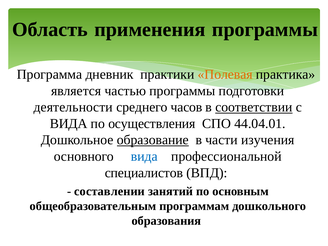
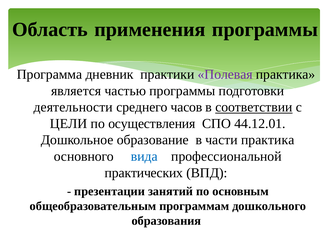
Полевая colour: orange -> purple (225, 74)
ВИДА: ВИДА -> ЦЕЛИ (69, 124)
44.04.01: 44.04.01 -> 44.12.01 (260, 124)
образование underline: present -> none (153, 140)
части изучения: изучения -> практика (268, 140)
специалистов: специалистов -> практических (144, 173)
составлении: составлении -> презентации (110, 191)
